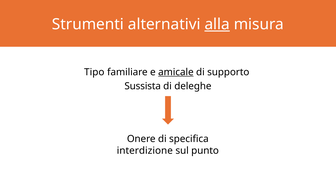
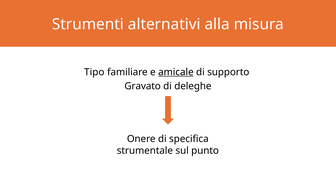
alla underline: present -> none (217, 24)
Sussista: Sussista -> Gravato (143, 86)
interdizione: interdizione -> strumentale (145, 151)
